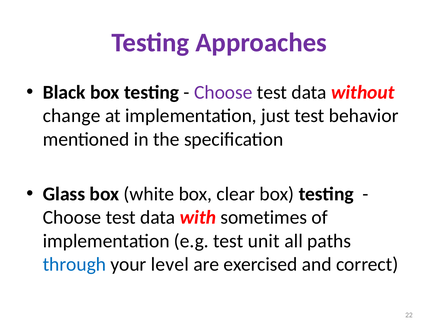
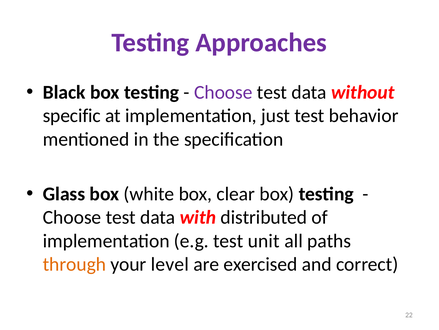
change: change -> specific (72, 116)
sometimes: sometimes -> distributed (264, 217)
through colour: blue -> orange (74, 264)
